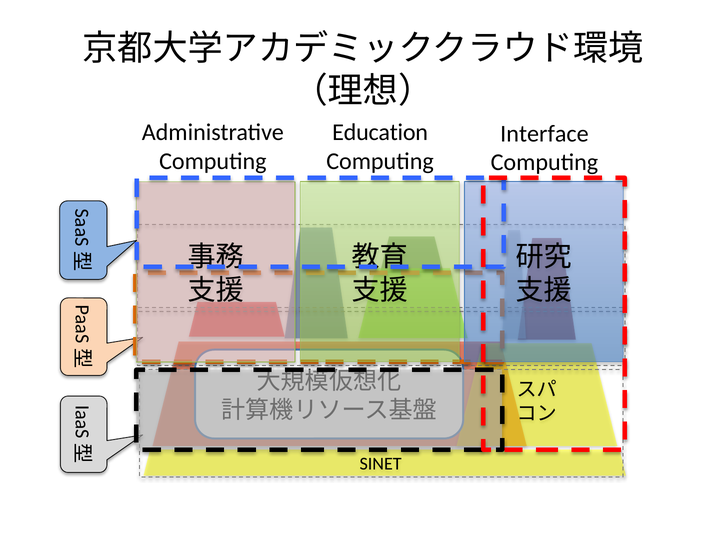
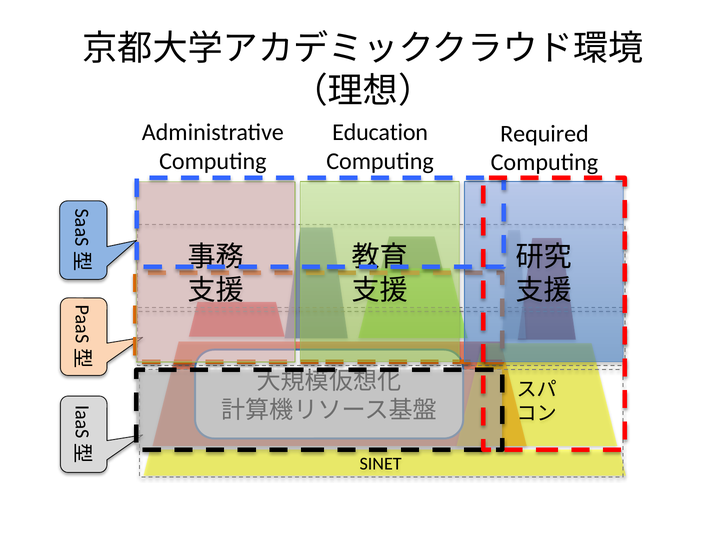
Interface: Interface -> Required (544, 134)
